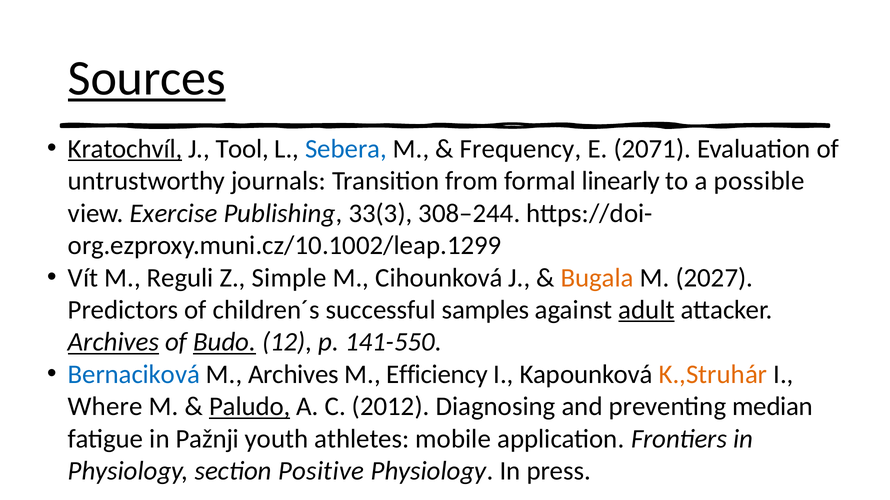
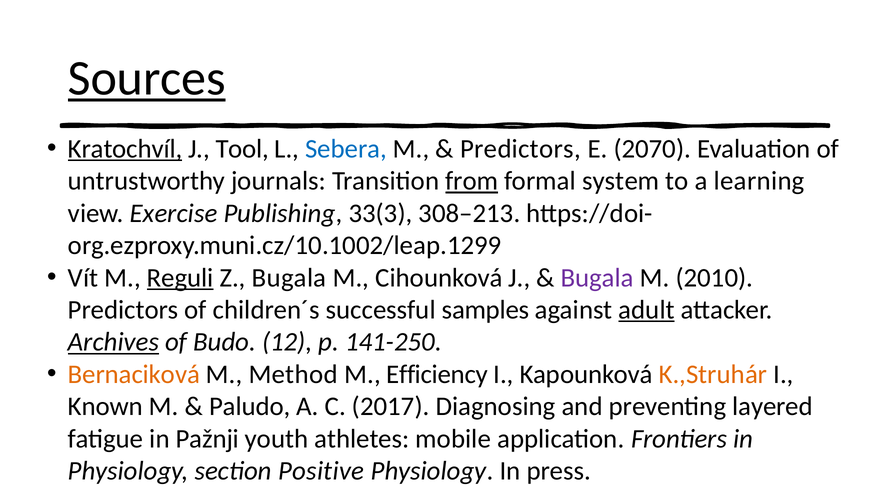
Frequency: Frequency -> Predictors (520, 149)
2071: 2071 -> 2070 (652, 149)
from underline: none -> present (472, 181)
linearly: linearly -> system (621, 181)
possible: possible -> learning (759, 181)
308–244: 308–244 -> 308–213 (469, 213)
Reguli underline: none -> present (180, 278)
Z Simple: Simple -> Bugala (289, 278)
Bugala colour: orange -> purple (597, 278)
2027: 2027 -> 2010 (714, 278)
Budo underline: present -> none (225, 343)
141-550: 141-550 -> 141-250 (393, 343)
Bernaciková colour: blue -> orange (134, 375)
M Archives: Archives -> Method (293, 375)
Where: Where -> Known (105, 407)
Paludo underline: present -> none (250, 407)
2012: 2012 -> 2017 (391, 407)
median: median -> layered (773, 407)
